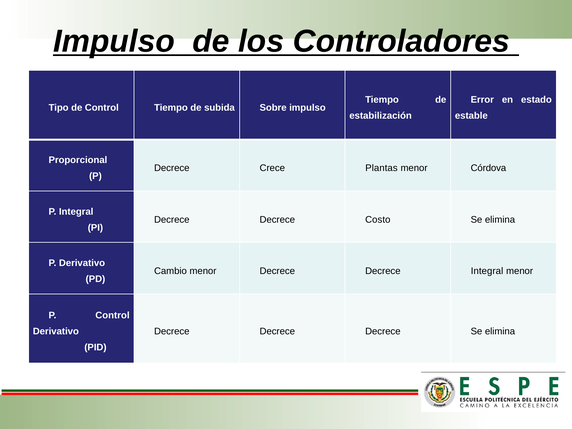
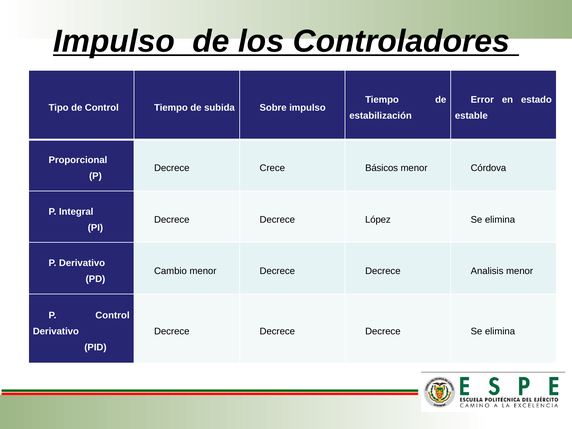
Plantas: Plantas -> Básicos (382, 168)
Costo: Costo -> López (378, 220)
Decrece Integral: Integral -> Analisis (487, 271)
